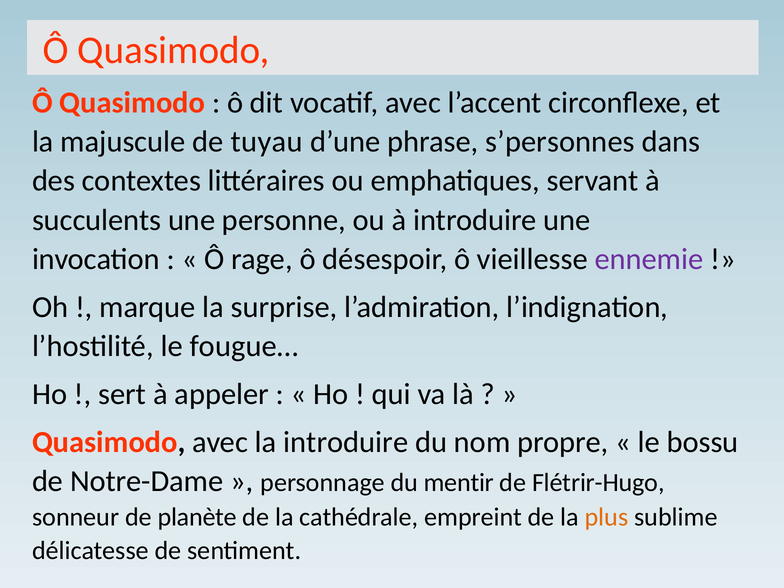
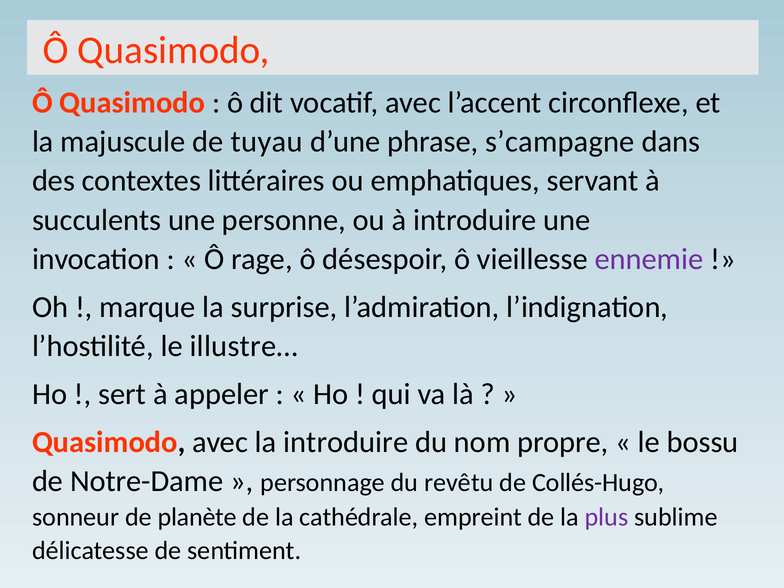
s’personnes: s’personnes -> s’campagne (560, 142)
fougue…: fougue… -> illustre… (244, 346)
mentir: mentir -> revêtu (459, 483)
Flétrir-Hugo: Flétrir-Hugo -> Collés-Hugo (598, 483)
plus colour: orange -> purple (607, 517)
